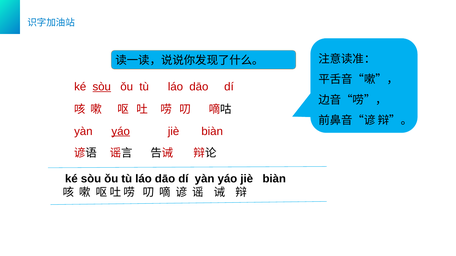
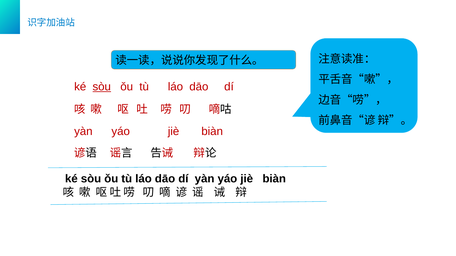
yáo underline: present -> none (121, 132)
